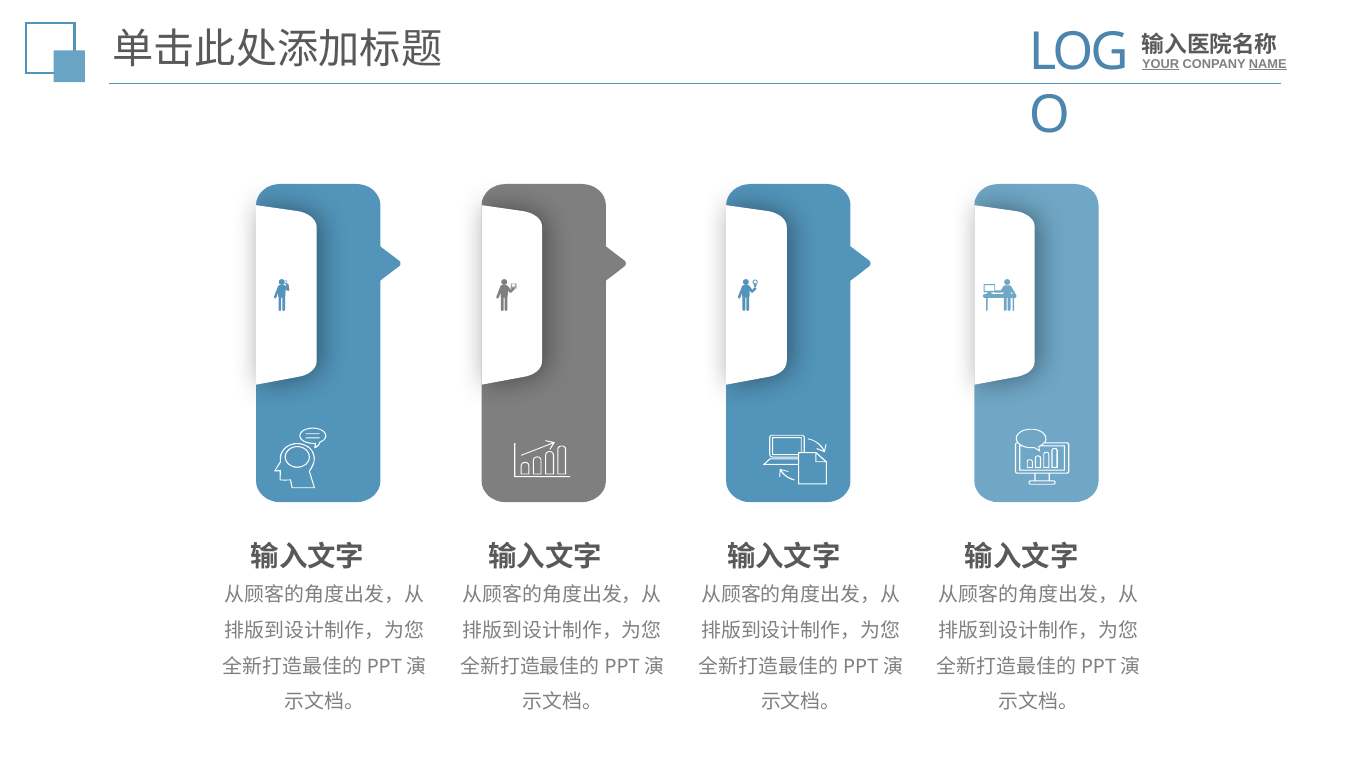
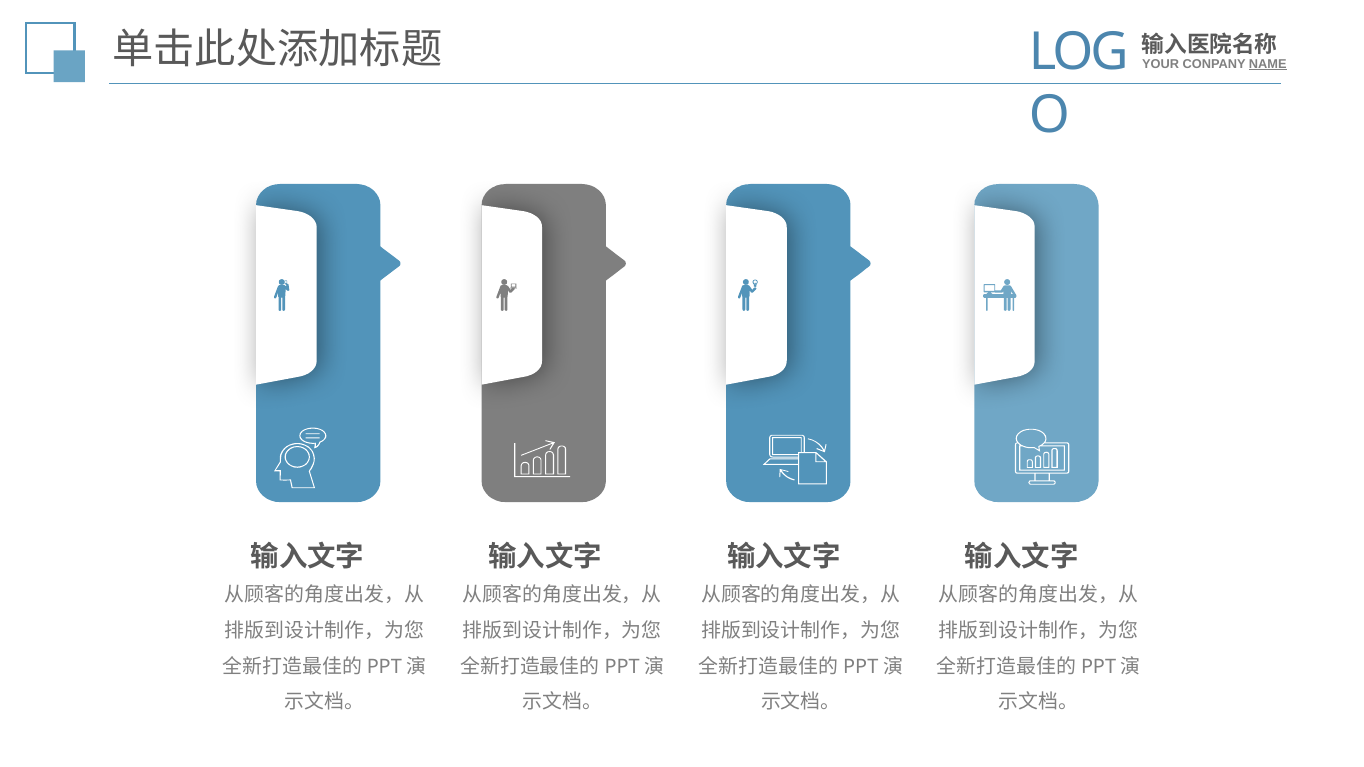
YOUR underline: present -> none (1161, 64)
